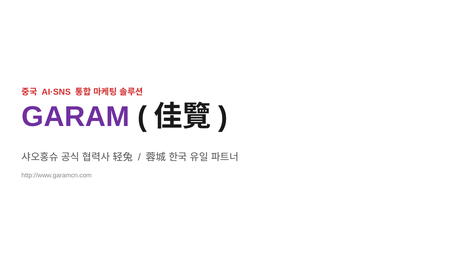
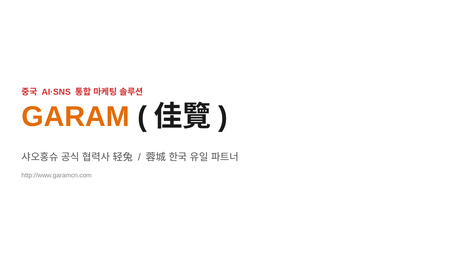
GARAM colour: purple -> orange (76, 117)
